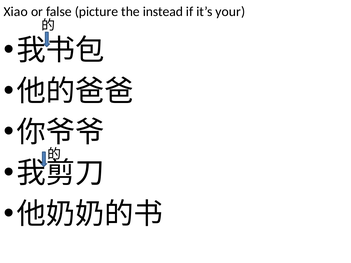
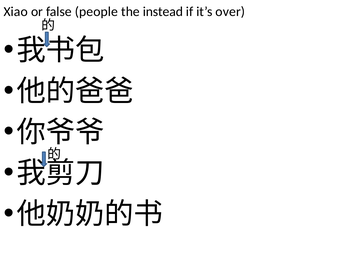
picture: picture -> people (96, 12)
your: your -> over (230, 12)
